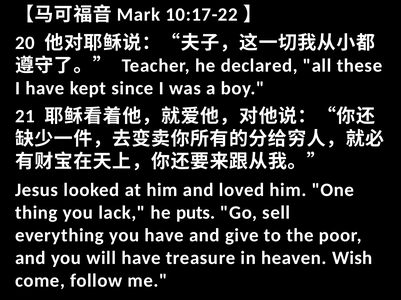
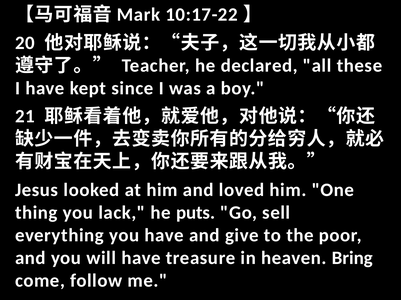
Wish: Wish -> Bring (352, 259)
